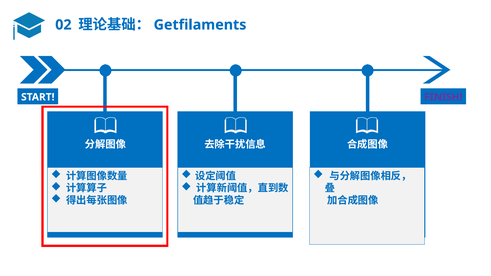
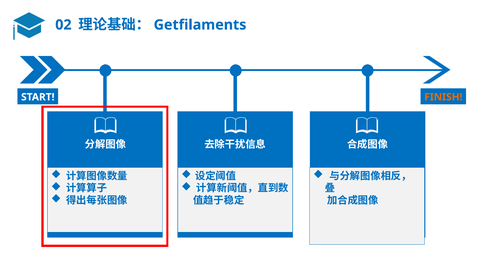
FINISH colour: purple -> orange (443, 97)
